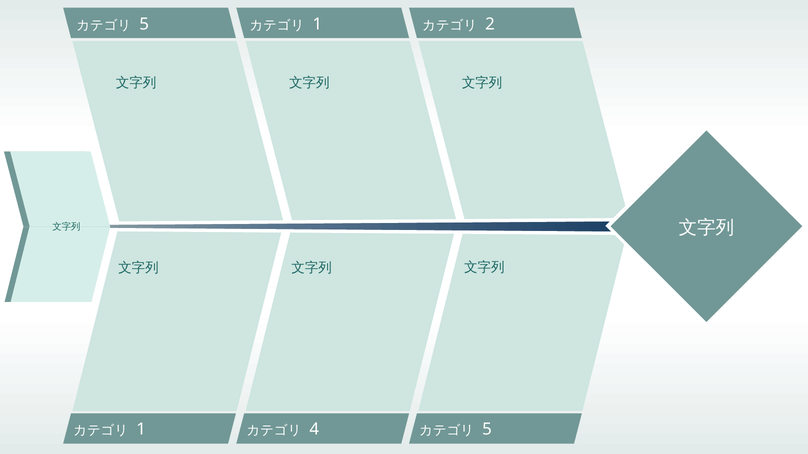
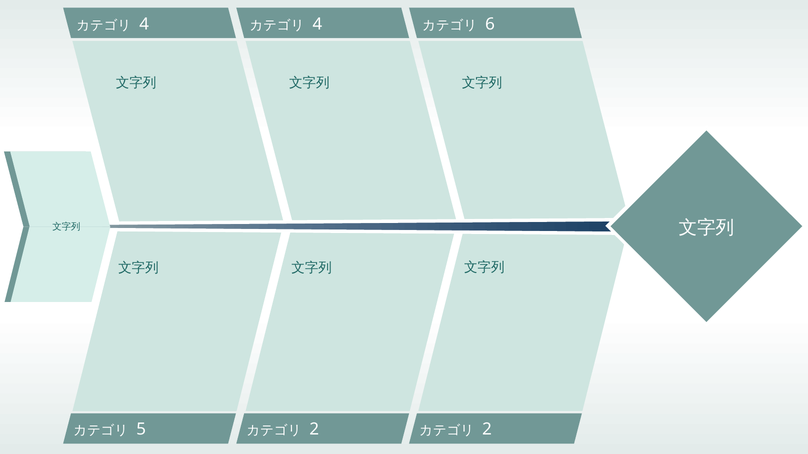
5: 5 -> 4 (144, 24)
1: 1 -> 4 (317, 24)
2: 2 -> 6 (490, 24)
1: 1 -> 5 (141, 430)
4: 4 -> 2 (314, 430)
5: 5 -> 2 (487, 430)
